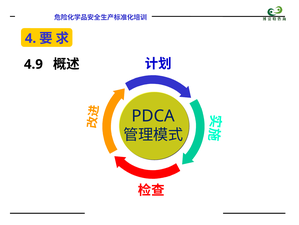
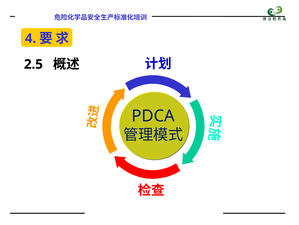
4.9: 4.9 -> 2.5 (33, 64)
